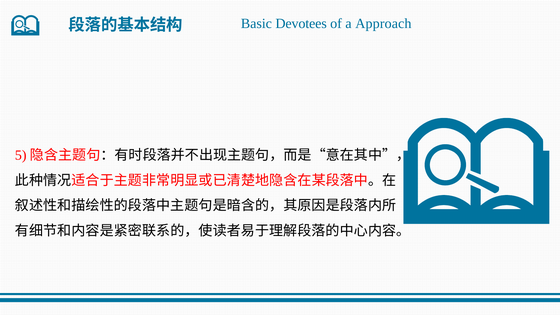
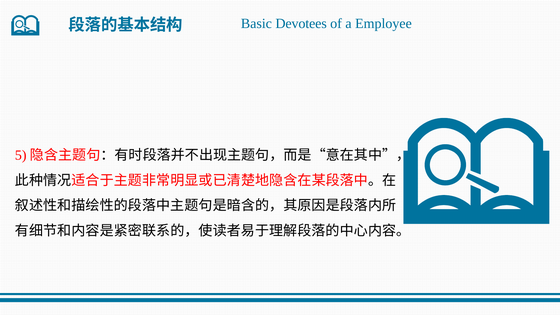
Approach: Approach -> Employee (383, 24)
